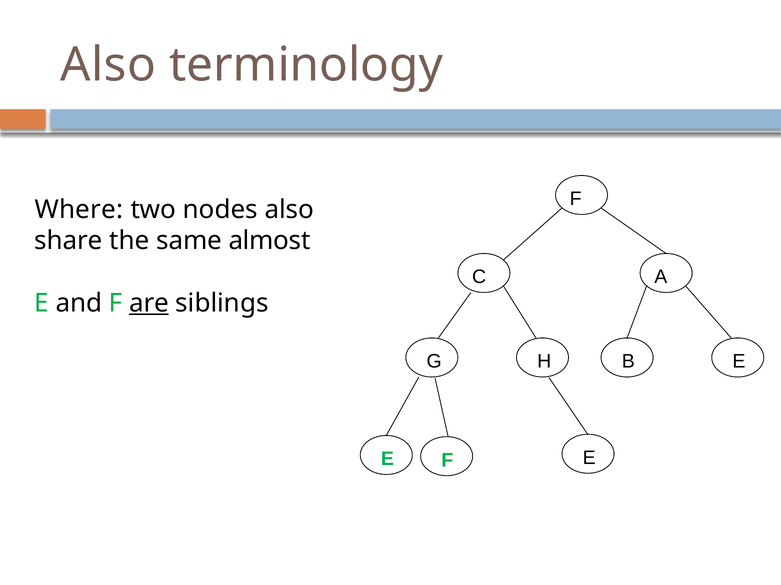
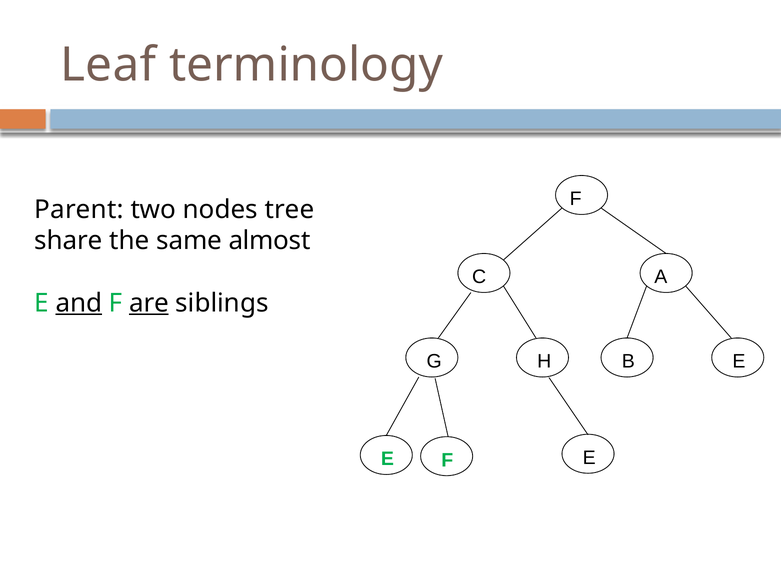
Also: Also -> Leaf (108, 65)
Where: Where -> Parent (79, 210)
nodes also: also -> tree (289, 210)
and underline: none -> present (79, 304)
